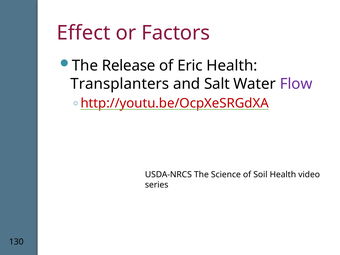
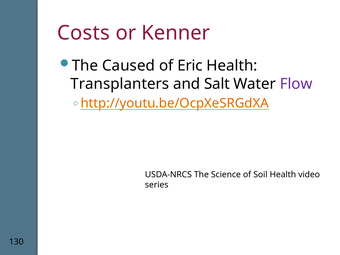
Effect: Effect -> Costs (83, 33)
Factors: Factors -> Kenner (176, 33)
Release: Release -> Caused (129, 66)
http://youtu.be/OcpXeSRGdXA colour: red -> orange (175, 103)
